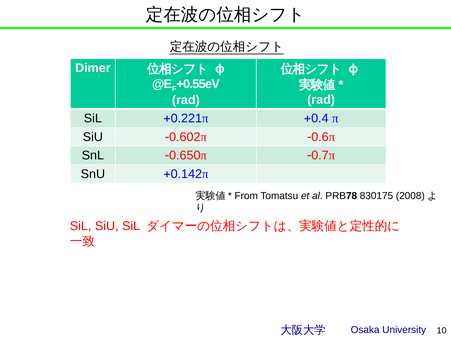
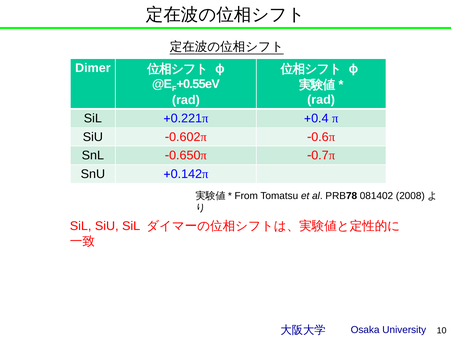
830175: 830175 -> 081402 (376, 196)
